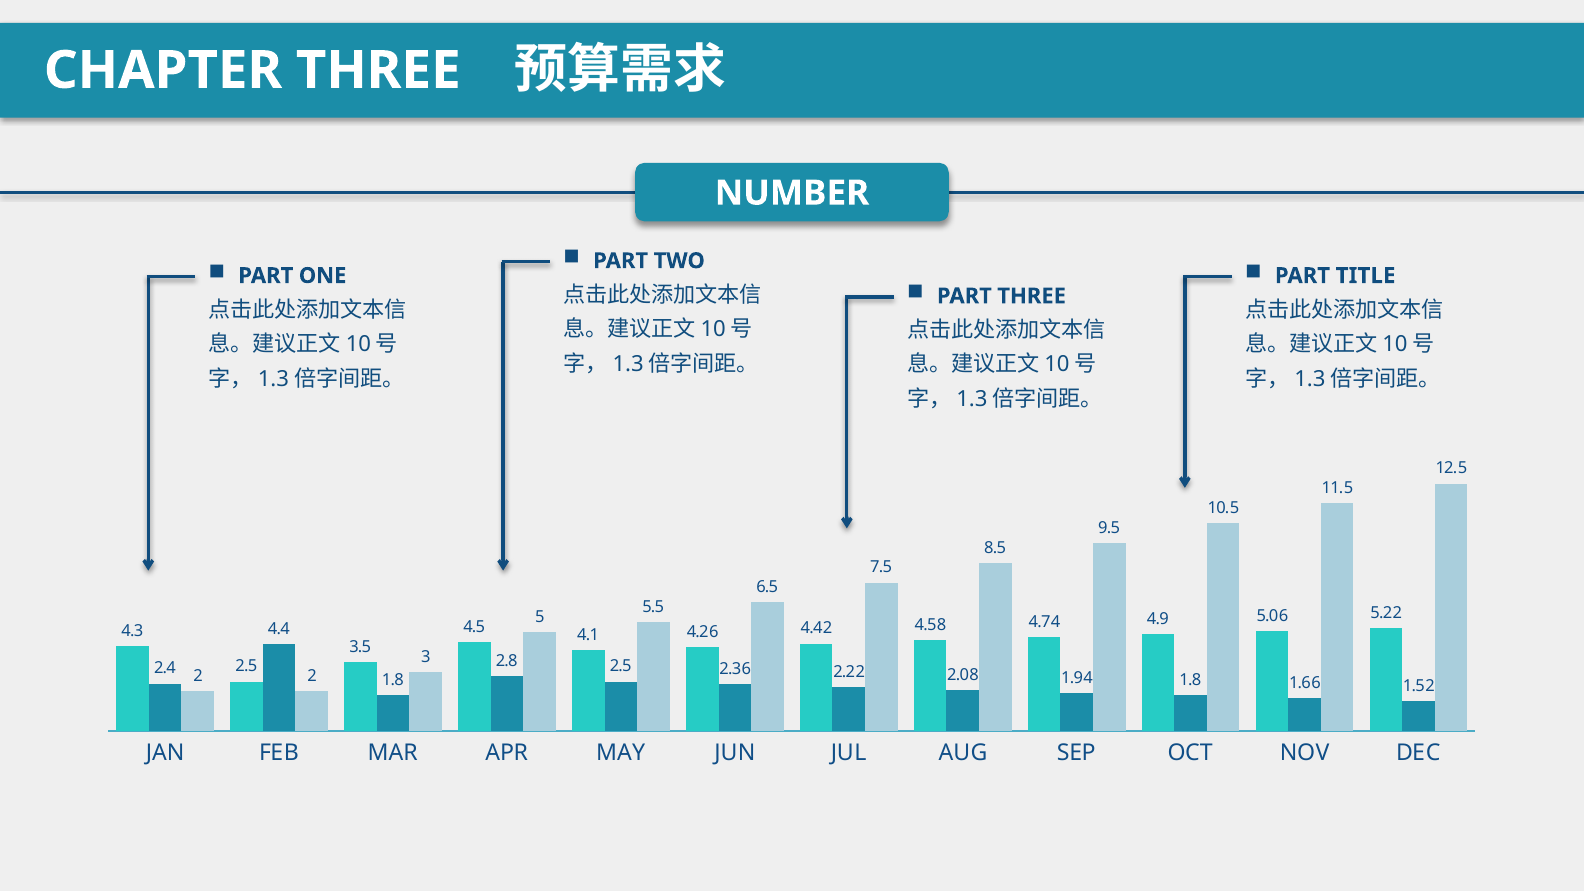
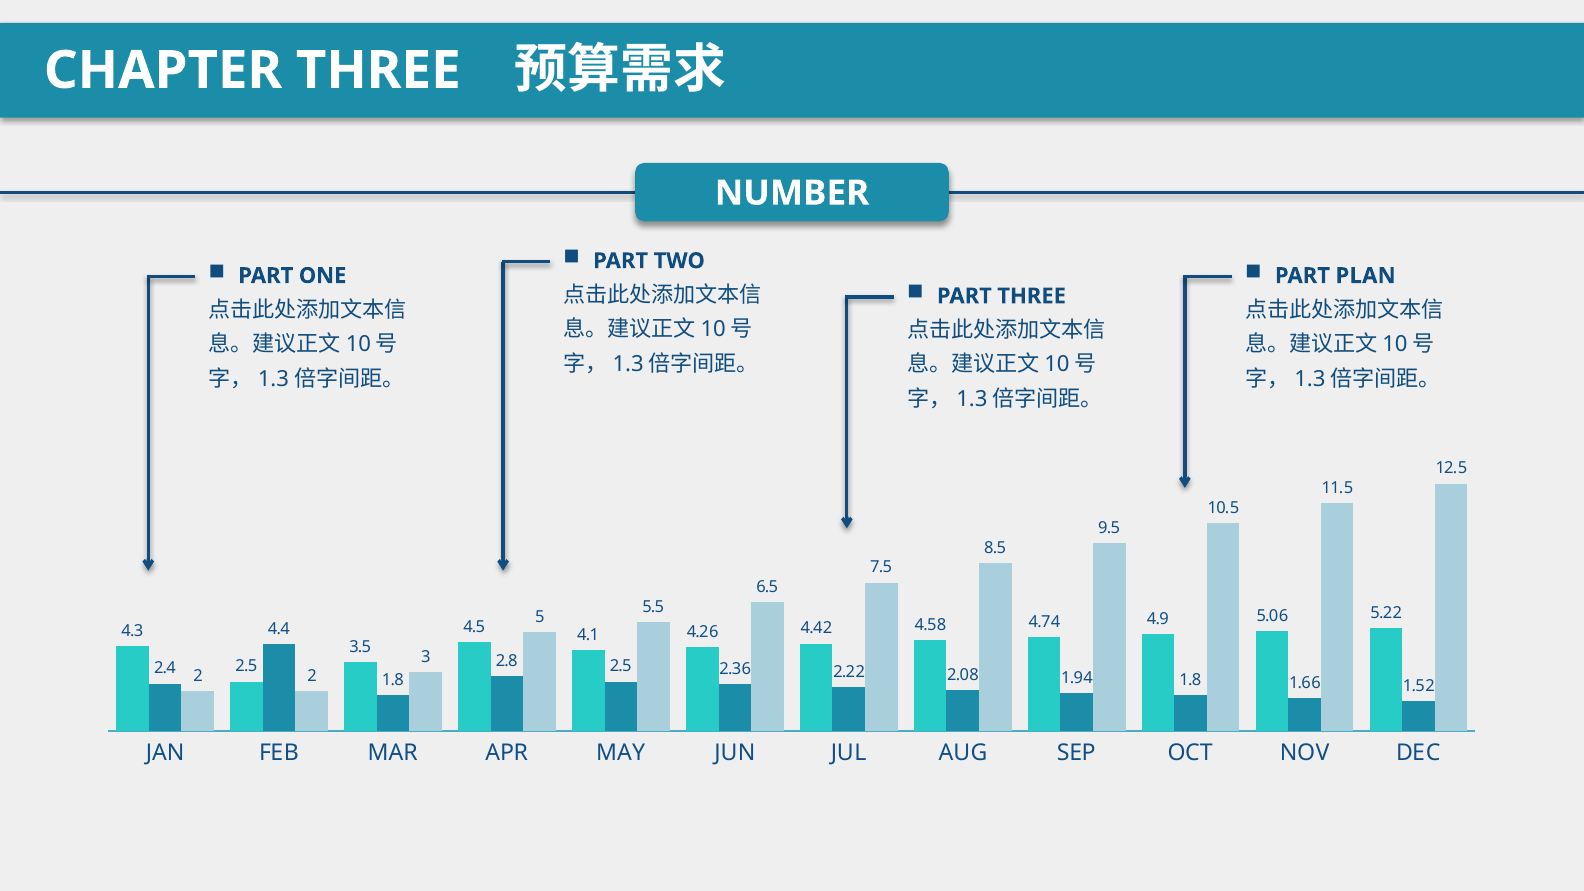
TITLE: TITLE -> PLAN (1366, 276)
